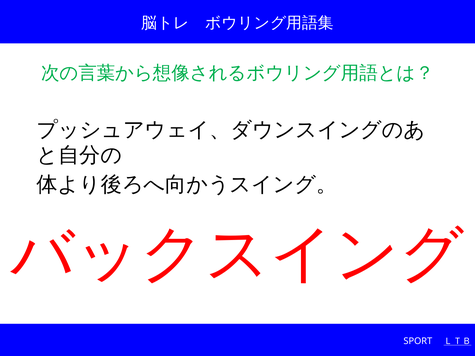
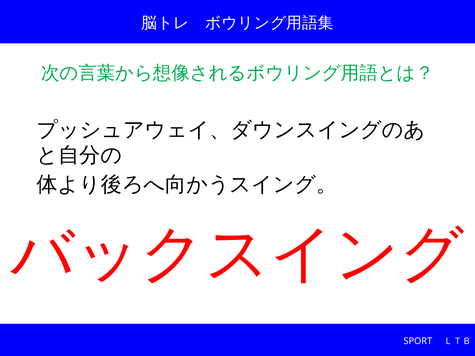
ＬＴＢ underline: present -> none (458, 341)
